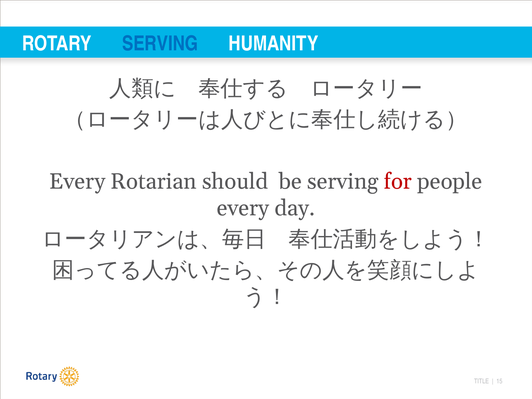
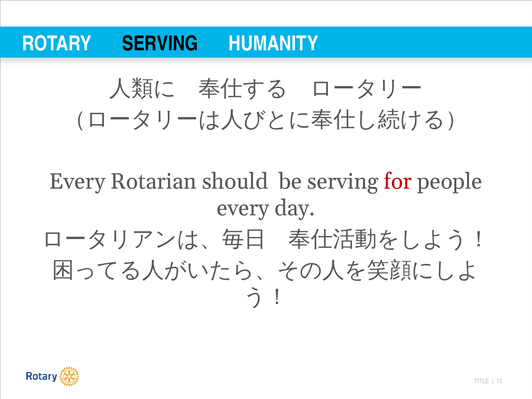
SERVING colour: blue -> black (160, 44)
